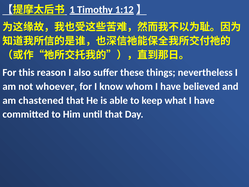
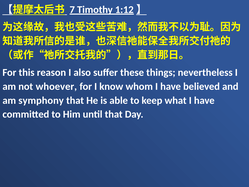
1: 1 -> 7 (72, 10)
chastened: chastened -> symphony (41, 100)
